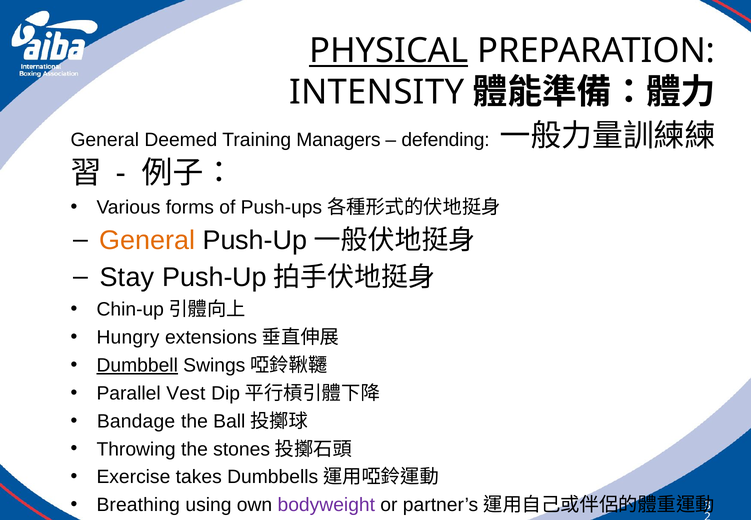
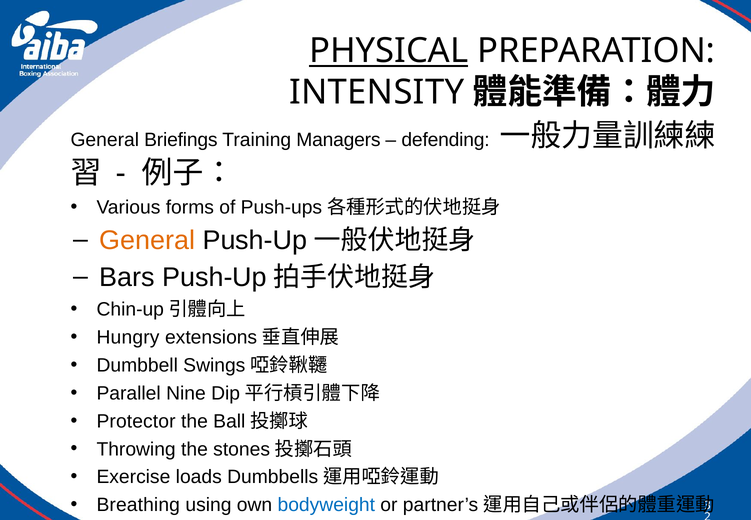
Deemed: Deemed -> Briefings (181, 140)
Stay: Stay -> Bars (127, 277)
Dumbbell underline: present -> none (137, 365)
Vest: Vest -> Nine (186, 393)
Bandage: Bandage -> Protector (136, 421)
takes: takes -> loads (199, 477)
bodyweight colour: purple -> blue (326, 505)
